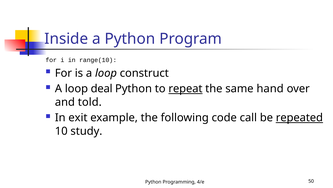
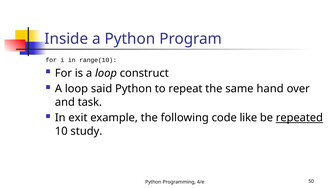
deal: deal -> said (102, 88)
repeat underline: present -> none (185, 88)
told: told -> task (90, 102)
call: call -> like (248, 117)
